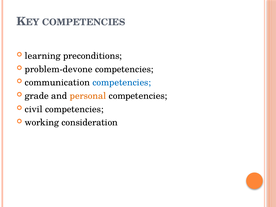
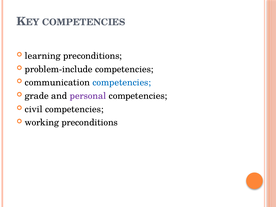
problem-devone: problem-devone -> problem-include (59, 69)
personal colour: orange -> purple (88, 96)
working consideration: consideration -> preconditions (90, 123)
